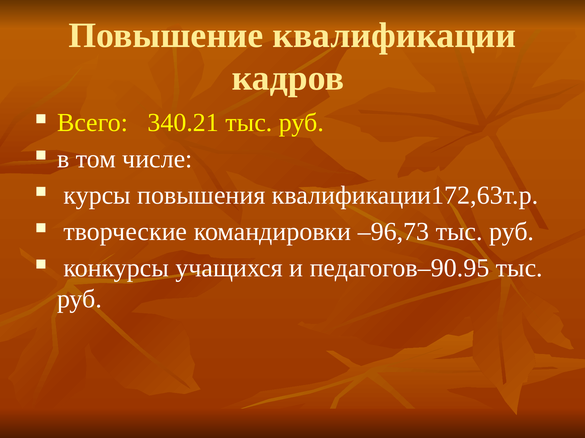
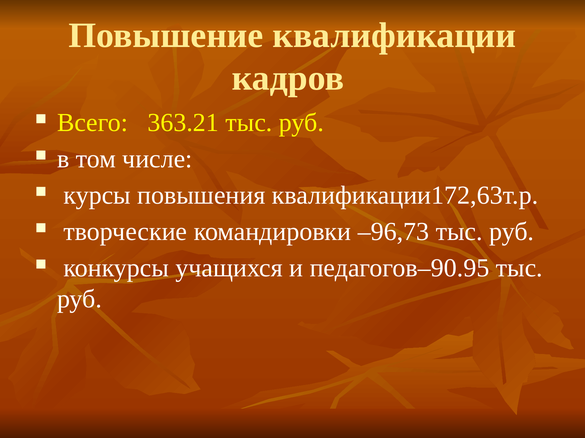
340.21: 340.21 -> 363.21 (183, 123)
